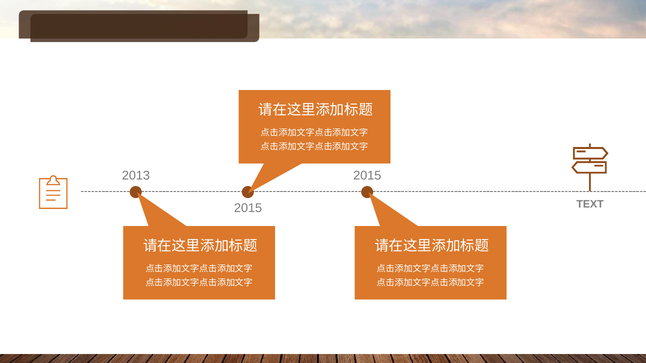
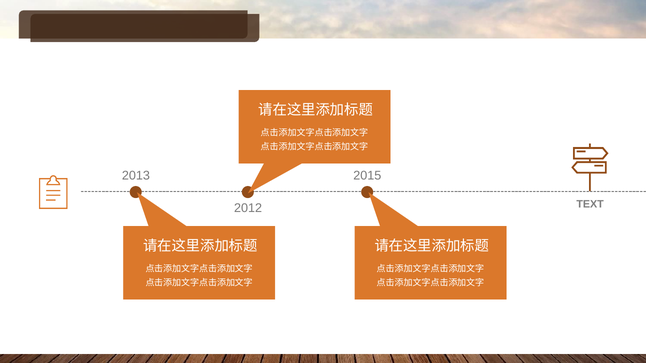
2015: 2015 -> 2012 (248, 208)
